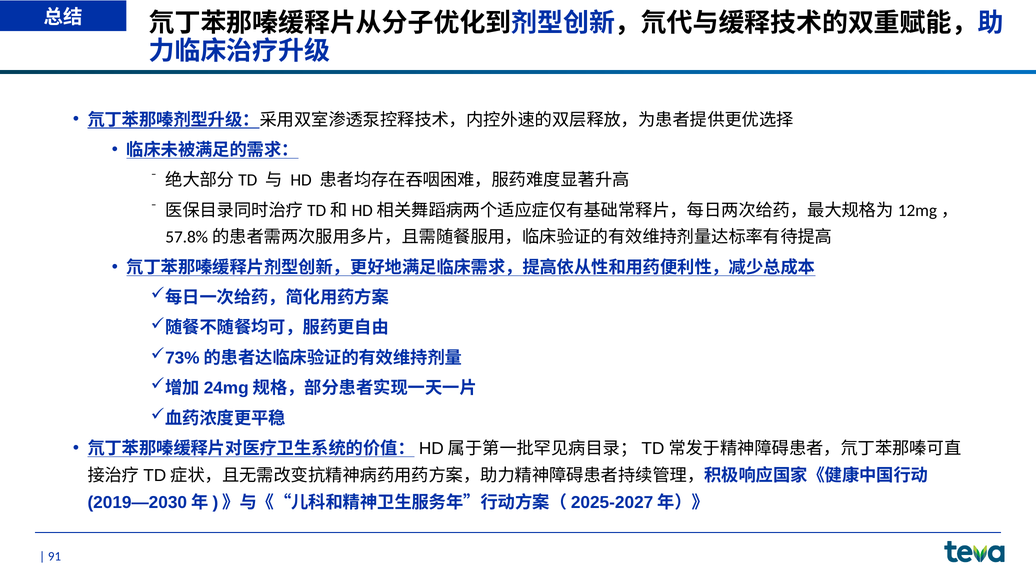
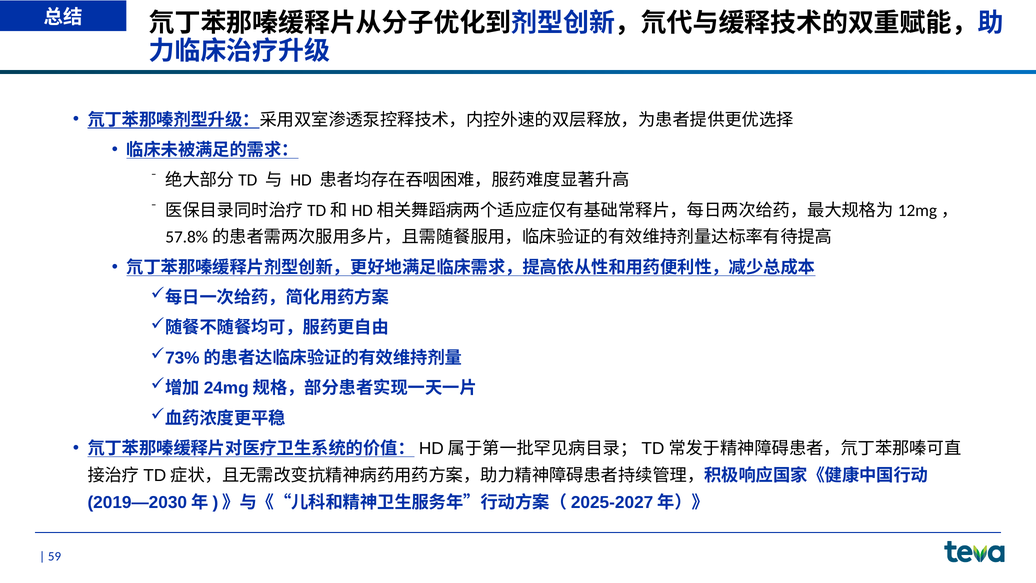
91: 91 -> 59 (55, 556)
